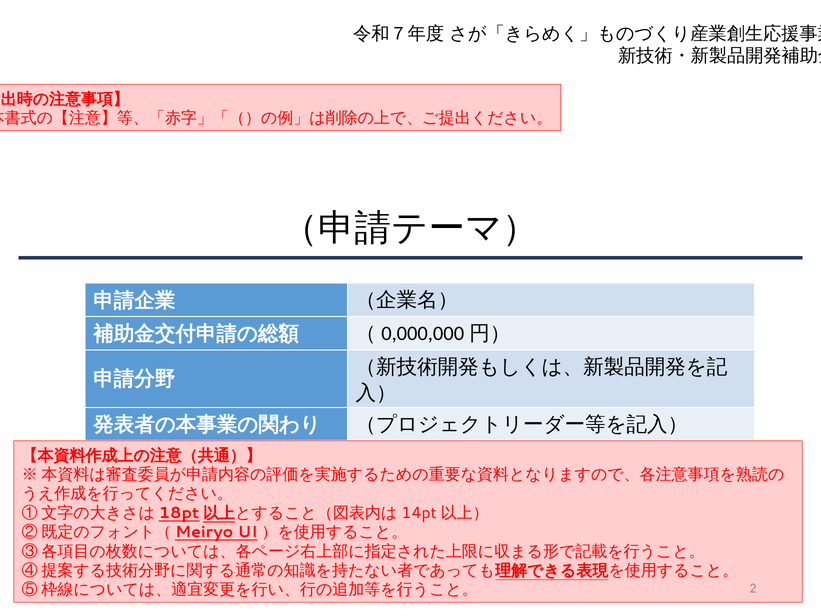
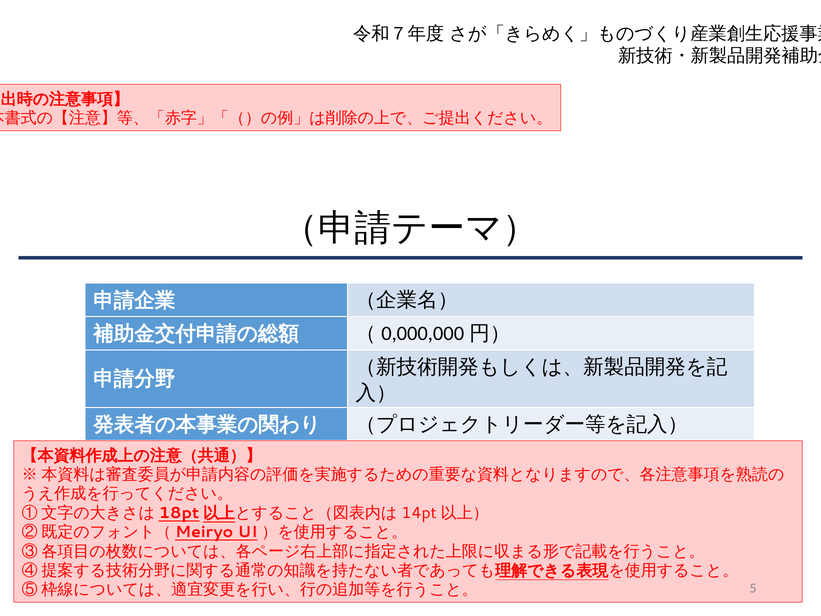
2: 2 -> 5 (753, 588)
